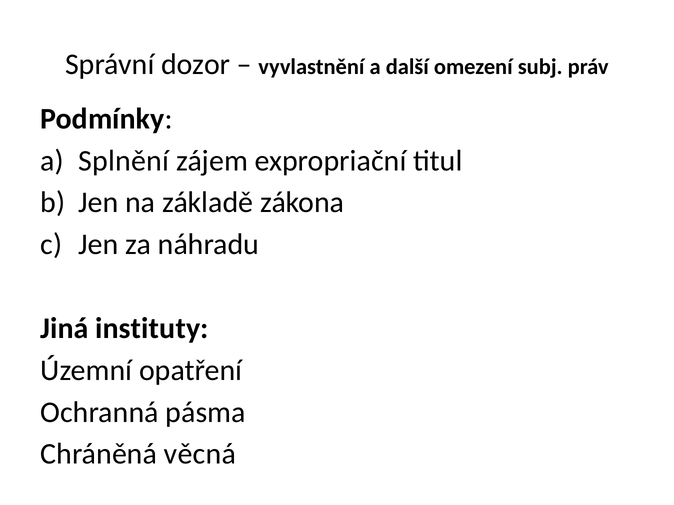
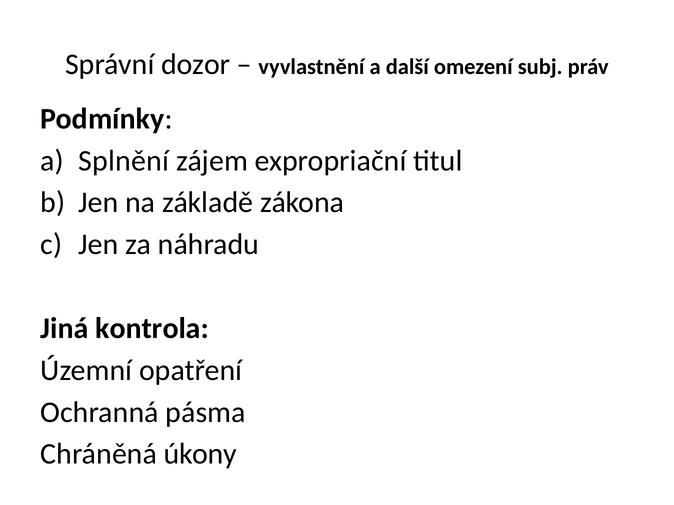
instituty: instituty -> kontrola (152, 329)
věcná: věcná -> úkony (200, 455)
